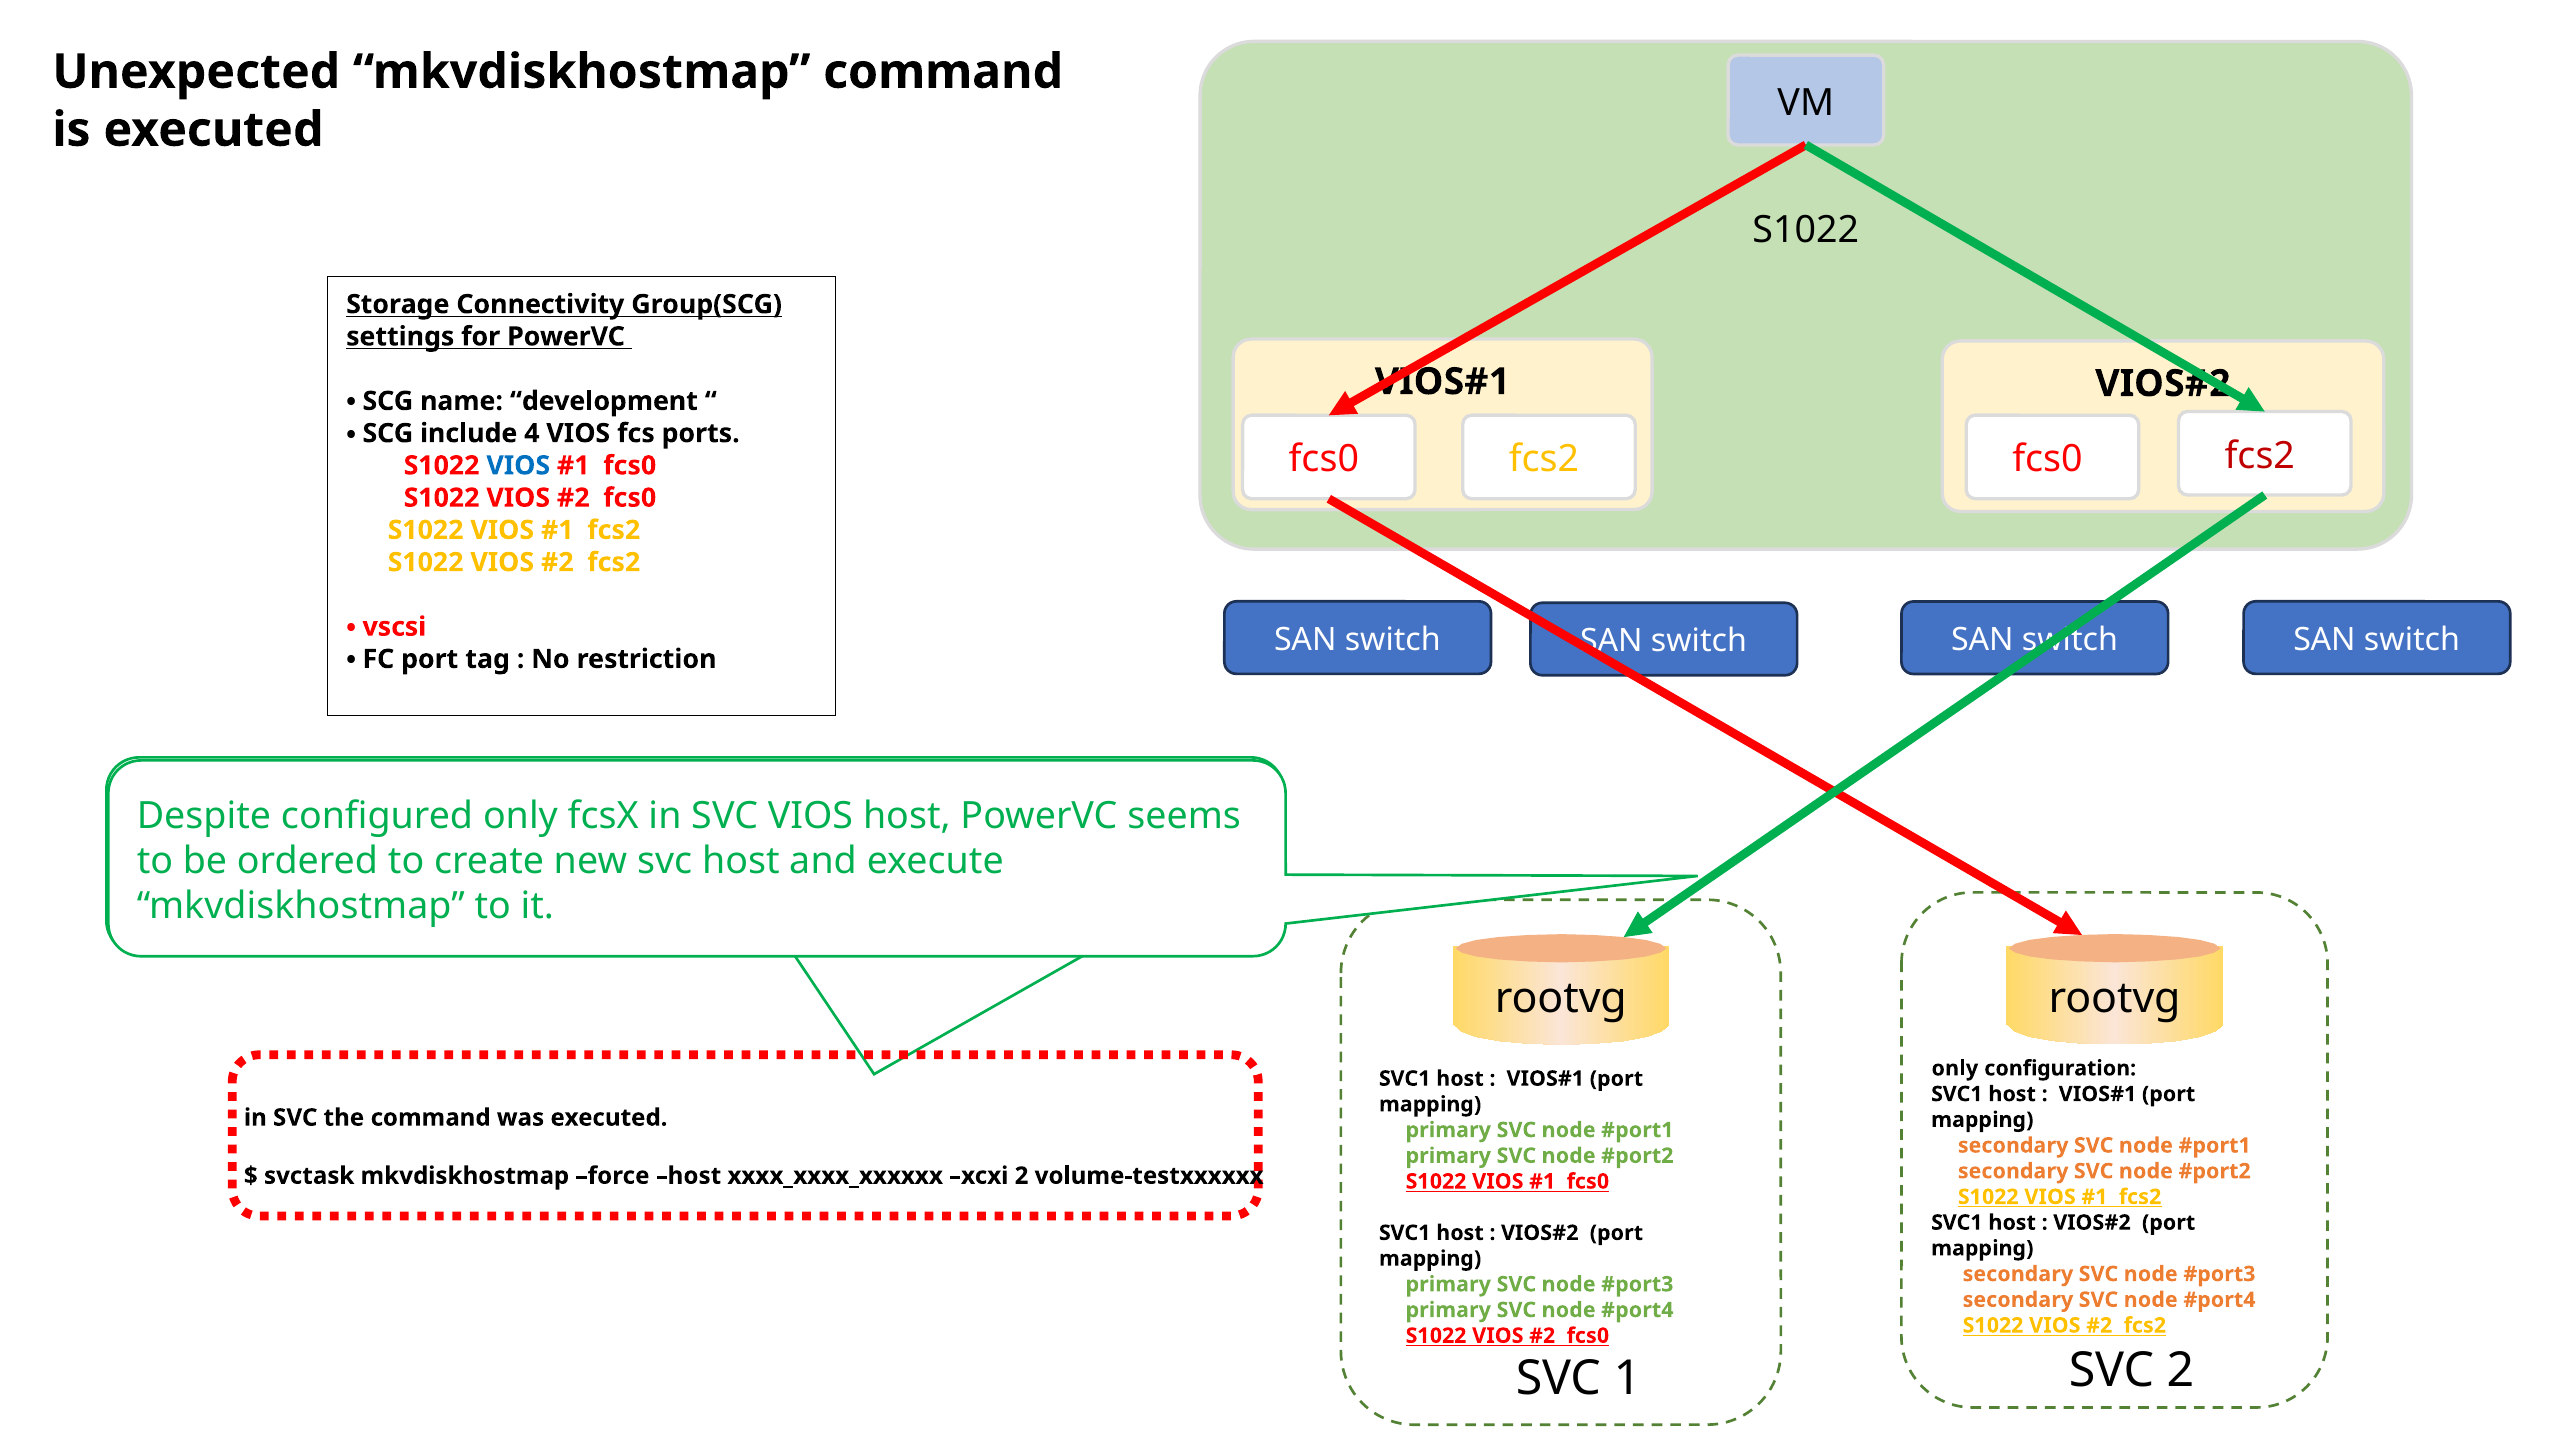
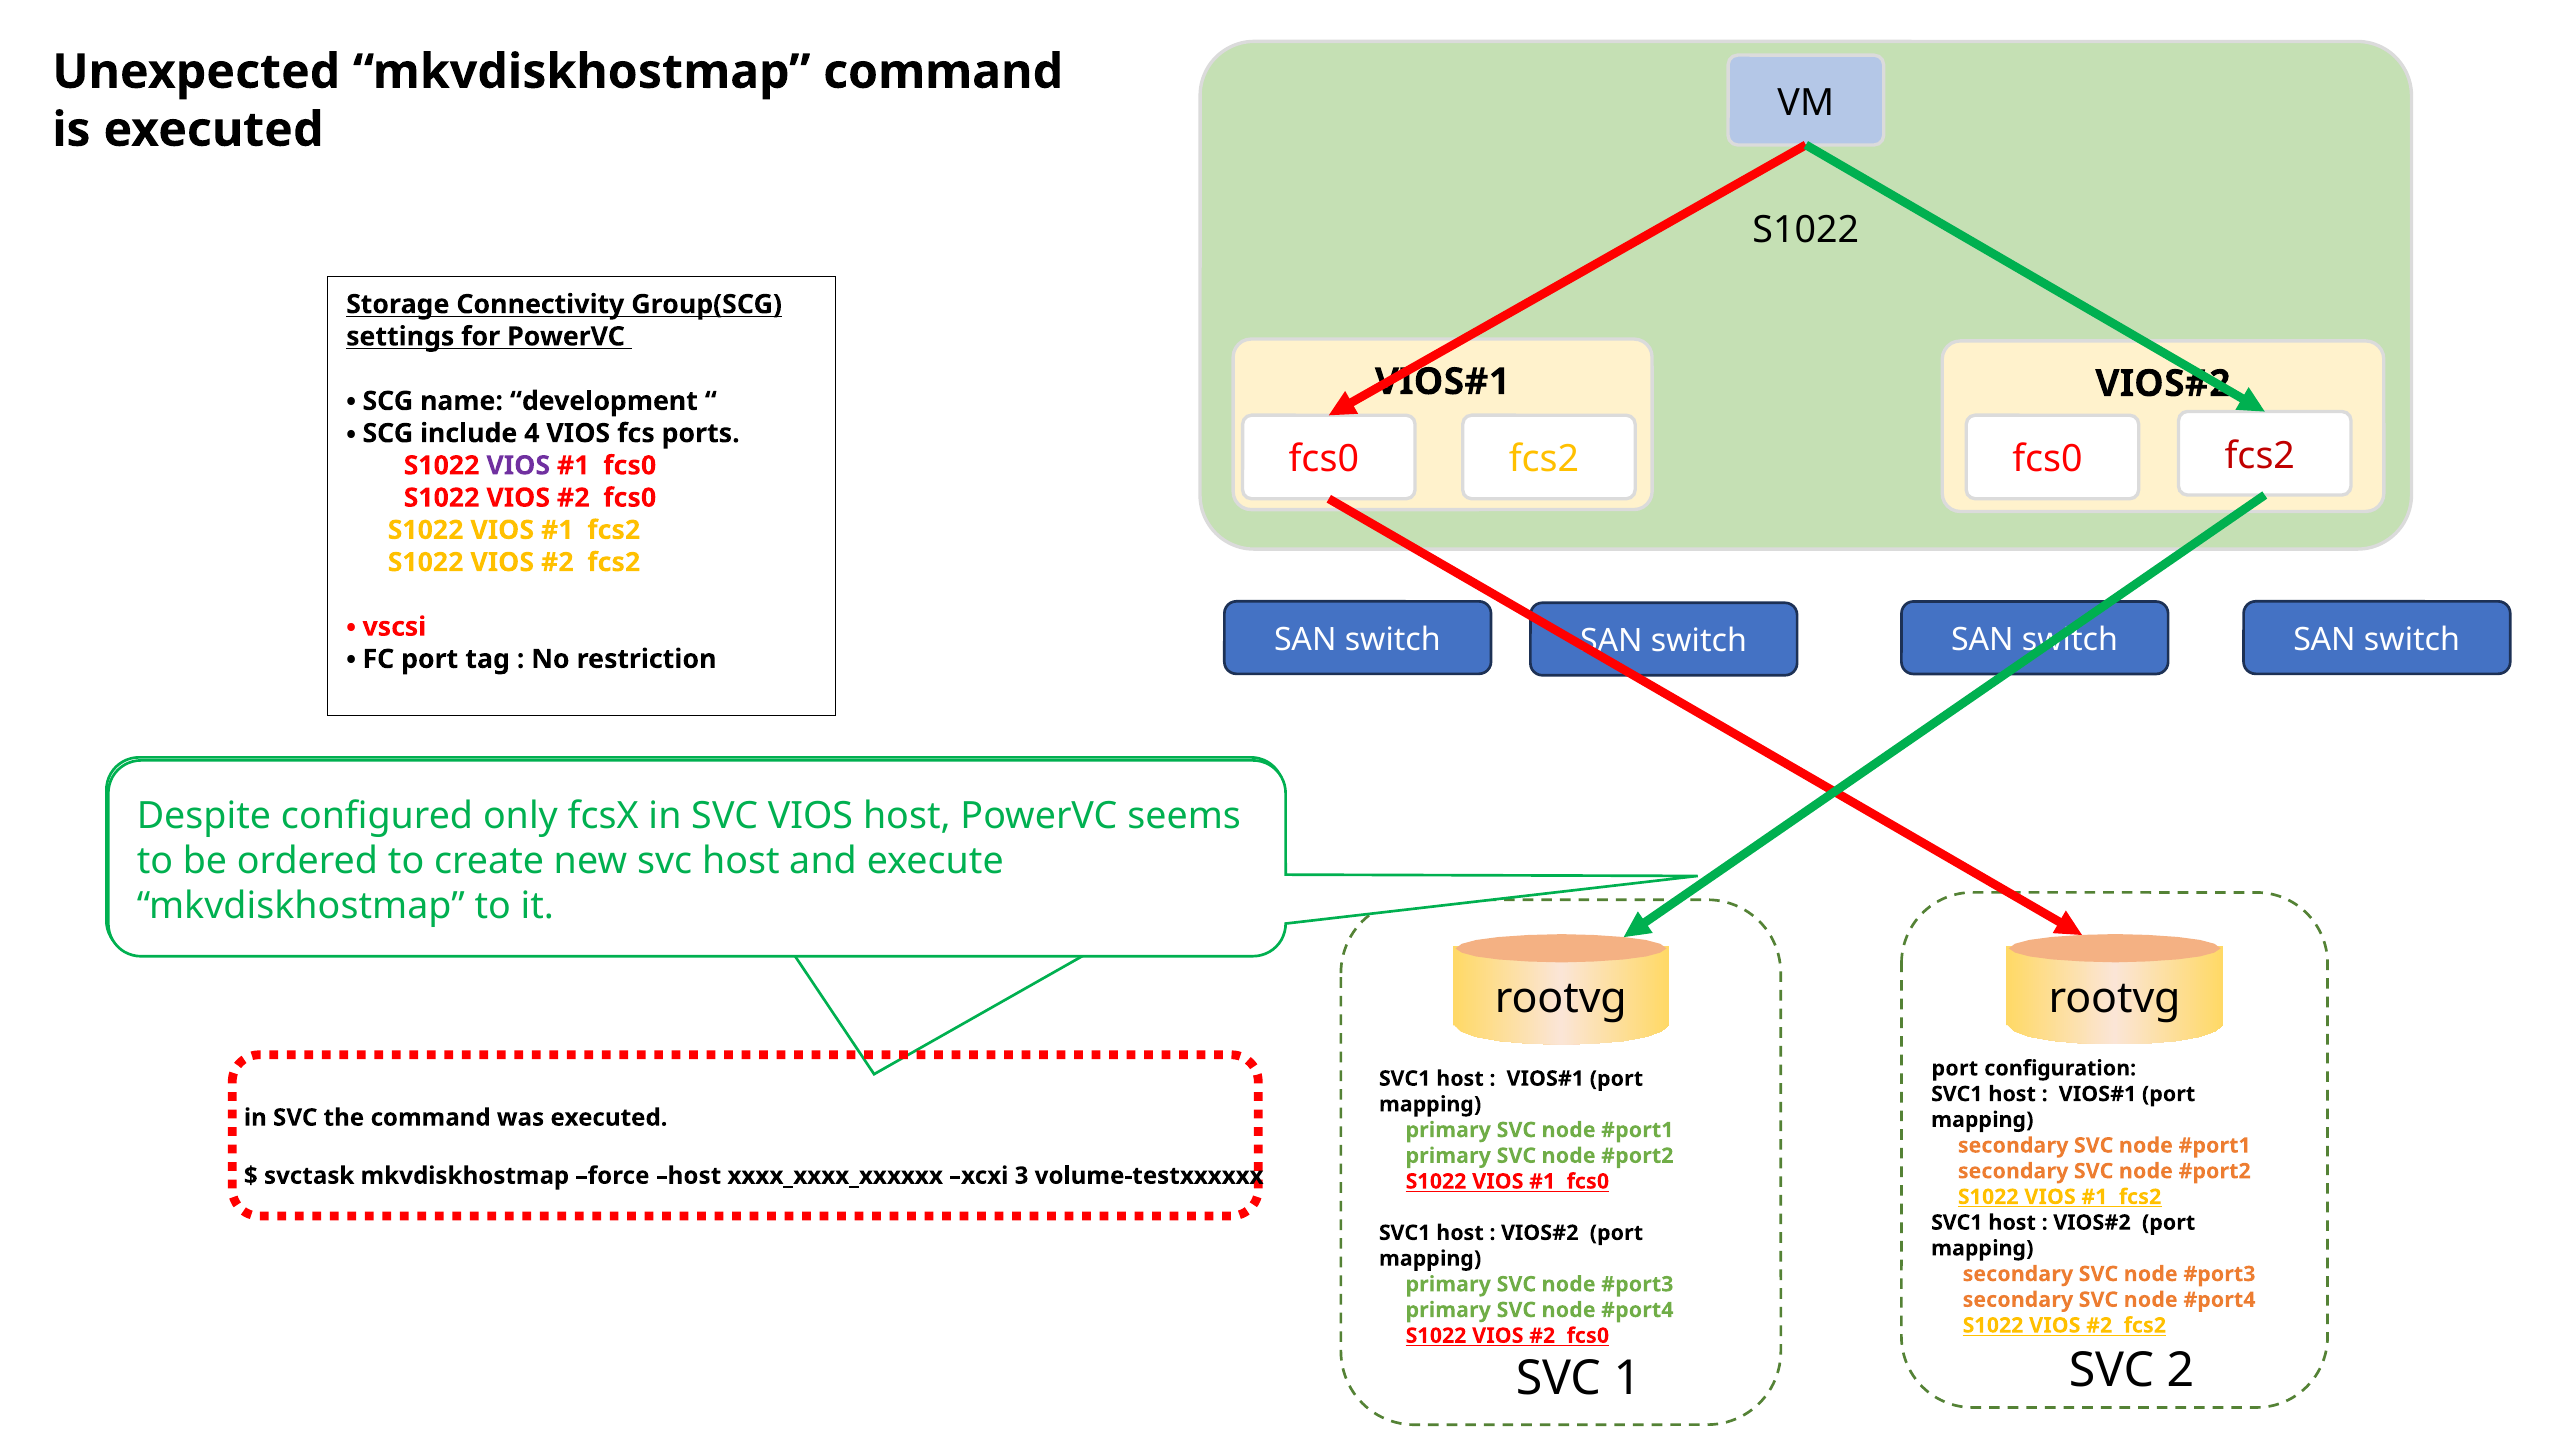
VIOS colour: blue -> purple (518, 466)
only: only -> port (1955, 1068)
xcxi 2: 2 -> 3 (1022, 1176)
